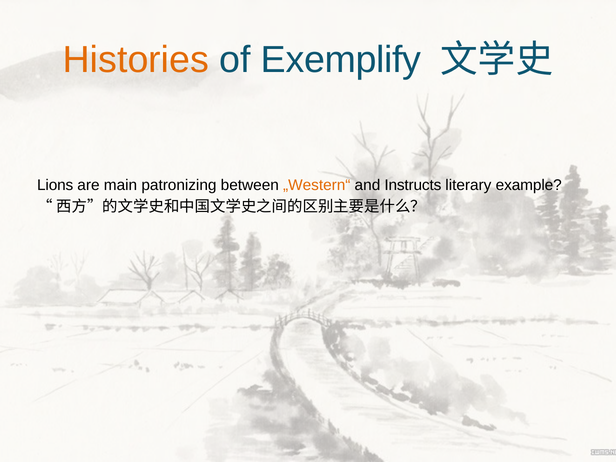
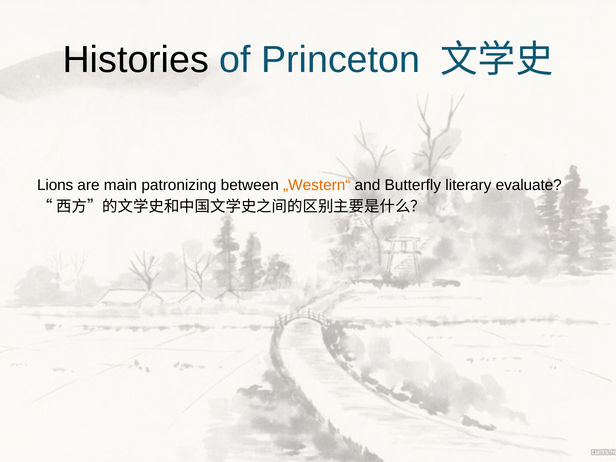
Histories colour: orange -> black (136, 60)
Exemplify: Exemplify -> Princeton (341, 60)
Instructs: Instructs -> Butterfly (413, 185)
example: example -> evaluate (529, 185)
